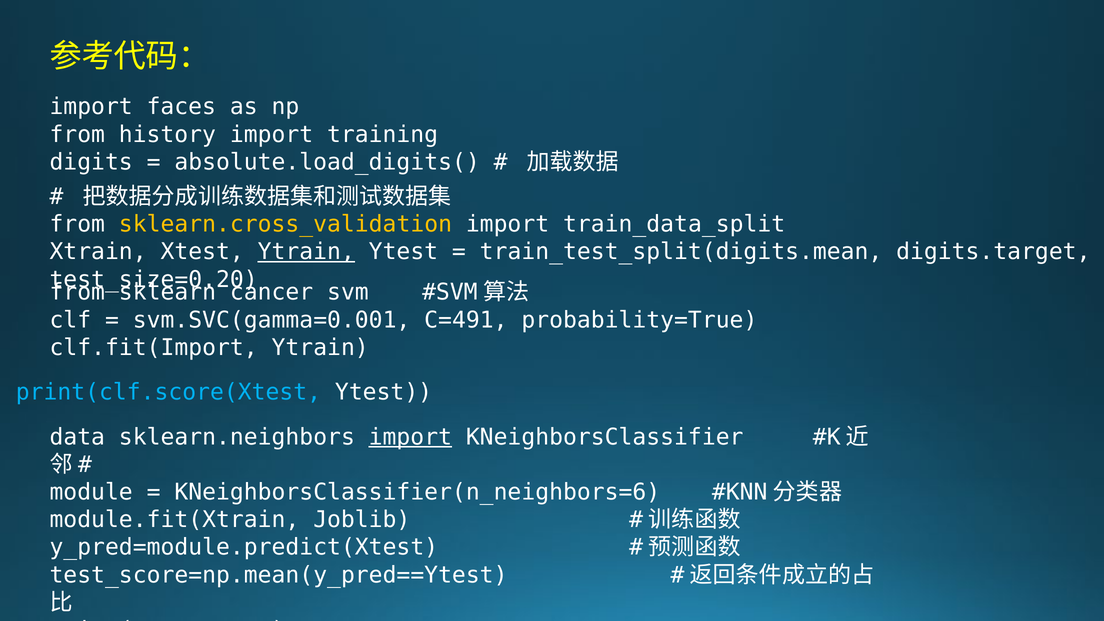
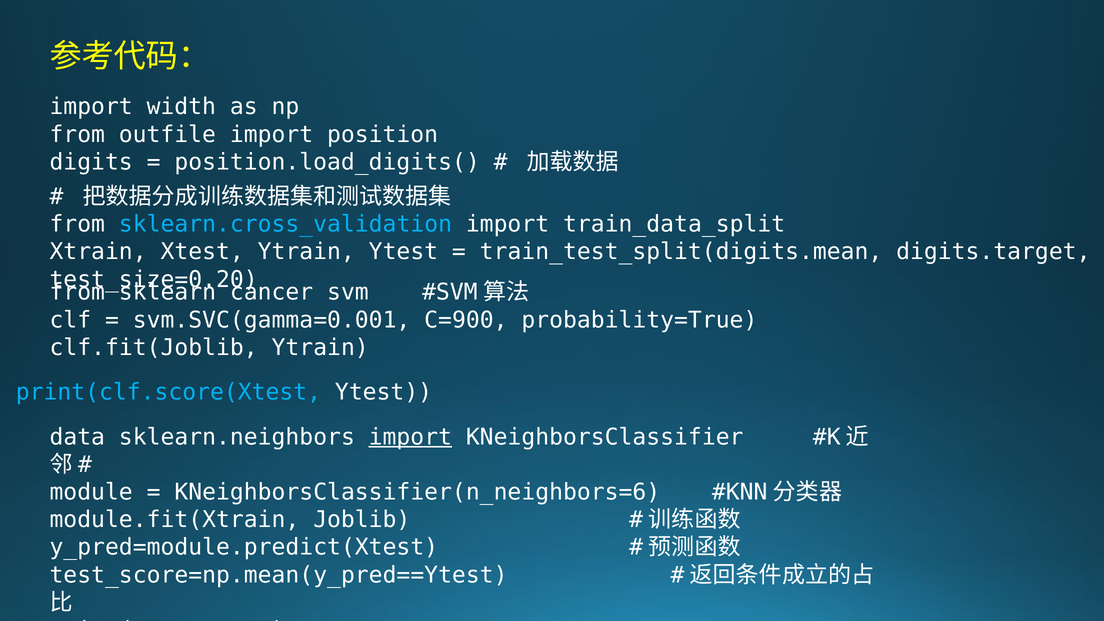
faces: faces -> width (181, 107)
history: history -> outfile (167, 135)
training: training -> position (383, 135)
absolute.load_digits(: absolute.load_digits( -> position.load_digits( (327, 162)
sklearn.cross_validation colour: yellow -> light blue (285, 224)
Ytrain underline: present -> none (306, 252)
C=491: C=491 -> C=900 (466, 320)
clf.fit(Import: clf.fit(Import -> clf.fit(Joblib (154, 348)
